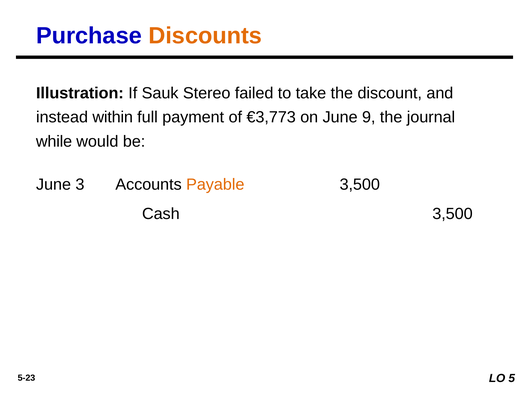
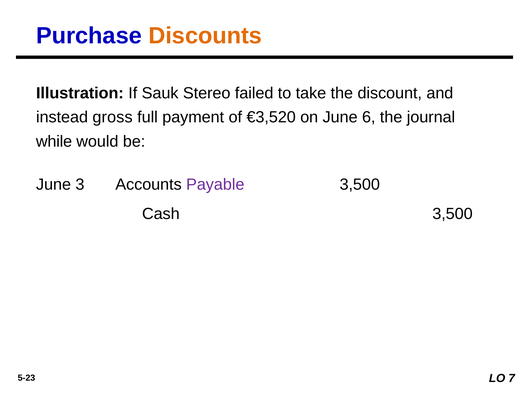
within: within -> gross (113, 117)
€3,773: €3,773 -> €3,520 (271, 117)
9: 9 -> 6 (369, 117)
Payable colour: orange -> purple (215, 185)
5: 5 -> 7 (512, 379)
